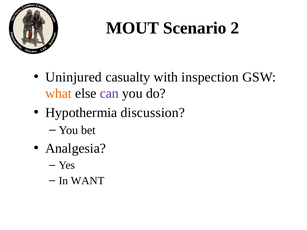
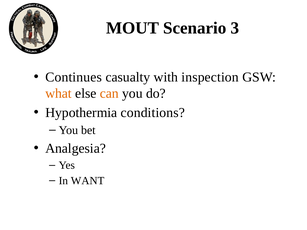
2: 2 -> 3 (235, 28)
Uninjured: Uninjured -> Continues (74, 77)
can colour: purple -> orange (109, 94)
discussion: discussion -> conditions (153, 113)
